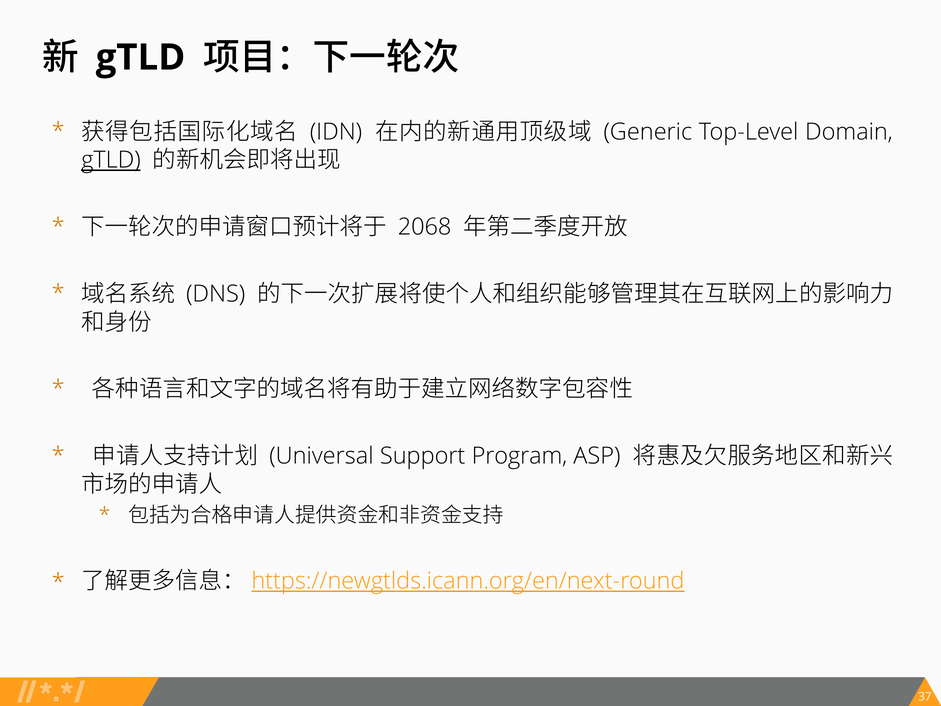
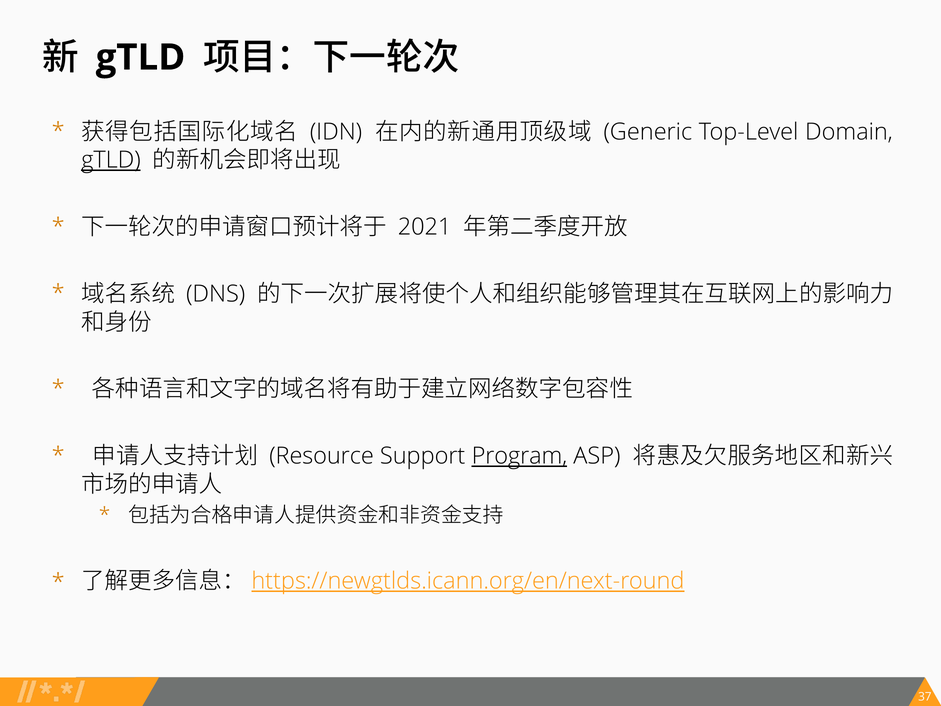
2068: 2068 -> 2021 (425, 227)
Universal: Universal -> Resource (322, 456)
Program underline: none -> present (519, 456)
